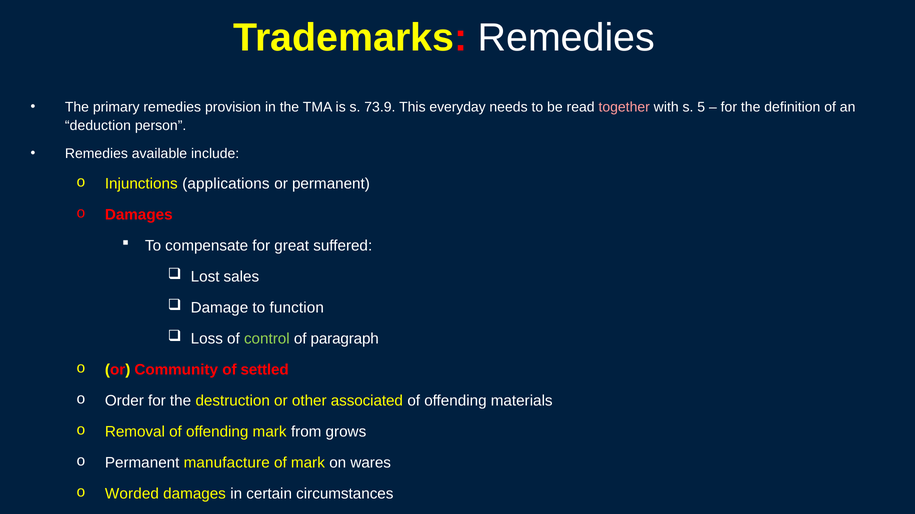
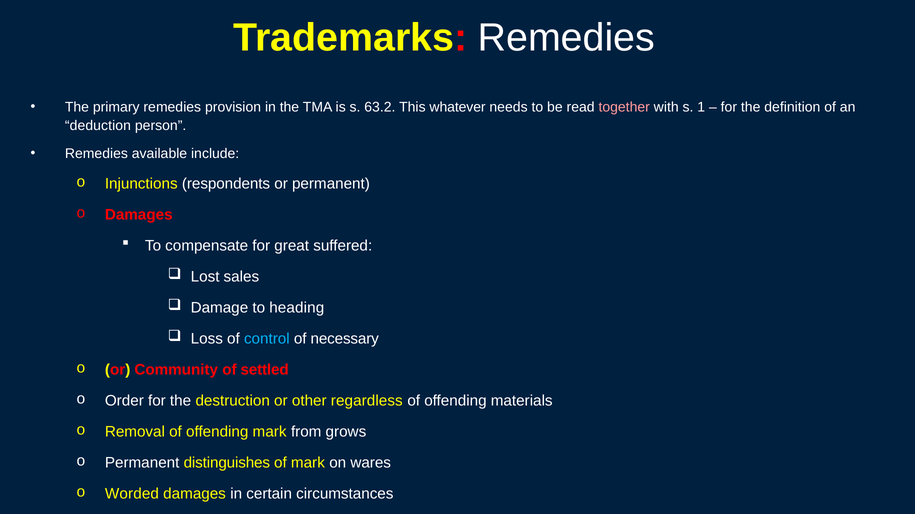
73.9: 73.9 -> 63.2 (380, 107)
everyday: everyday -> whatever (458, 107)
5: 5 -> 1 (701, 107)
applications: applications -> respondents (226, 184)
function: function -> heading (297, 308)
control colour: light green -> light blue (267, 339)
paragraph: paragraph -> necessary (345, 339)
associated: associated -> regardless (367, 401)
manufacture: manufacture -> distinguishes (227, 463)
